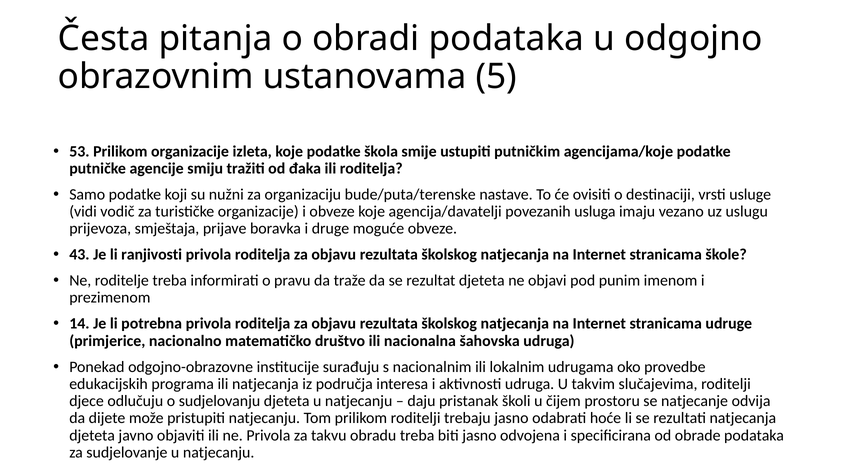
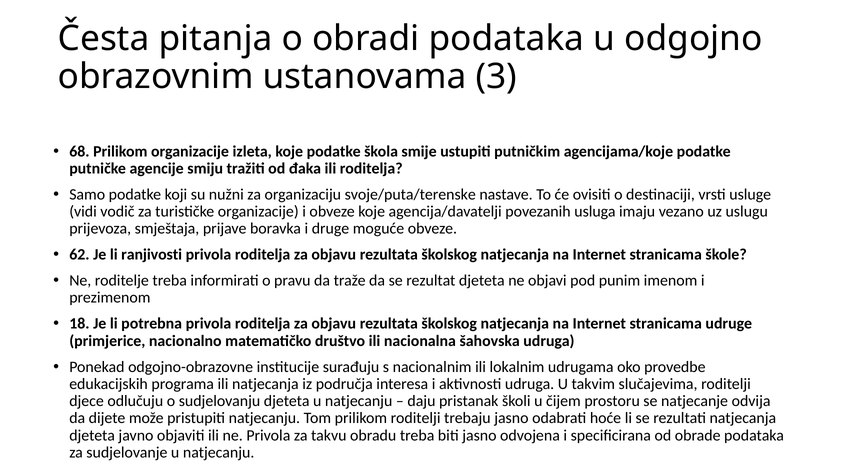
5: 5 -> 3 (496, 77)
53: 53 -> 68 (79, 151)
bude/puta/terenske: bude/puta/terenske -> svoje/puta/terenske (410, 195)
43: 43 -> 62 (79, 255)
14: 14 -> 18 (79, 324)
